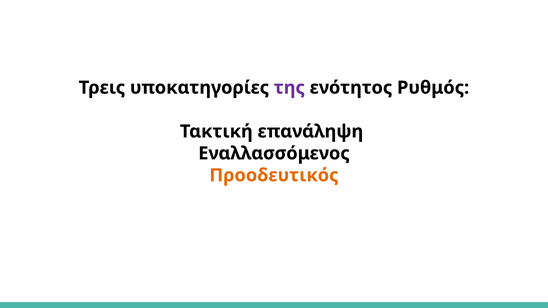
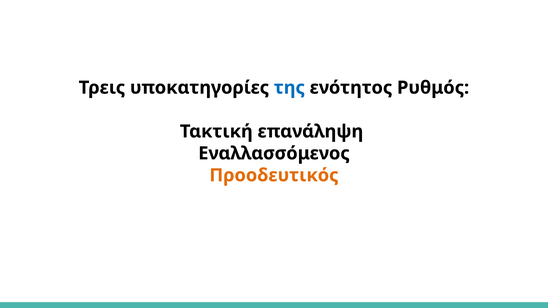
της colour: purple -> blue (289, 88)
